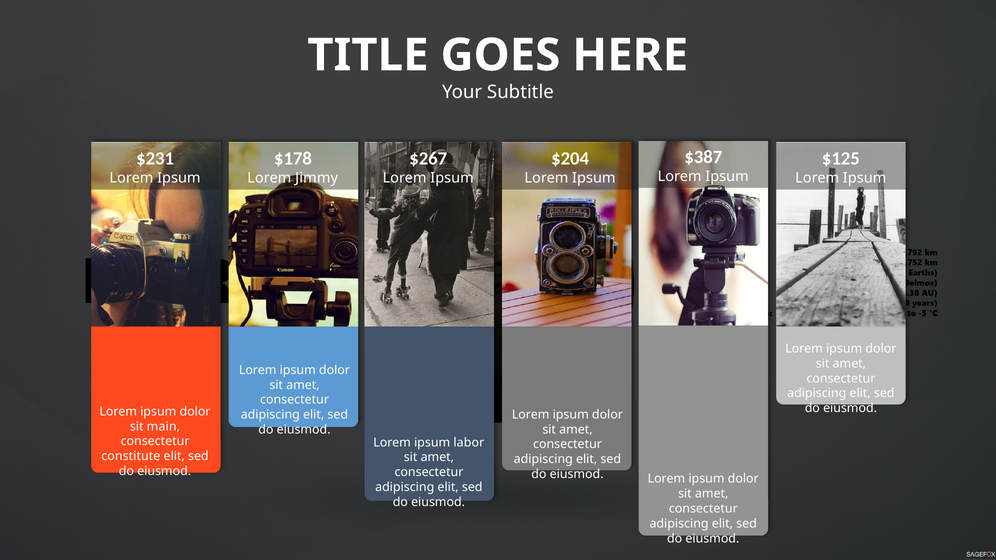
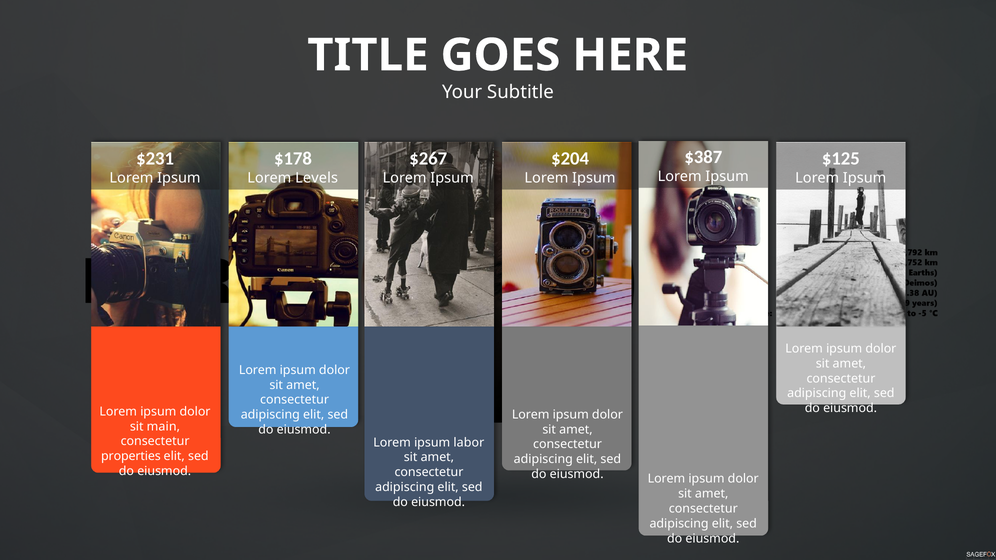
Jimmy: Jimmy -> Levels (317, 178)
constitute: constitute -> properties (131, 456)
